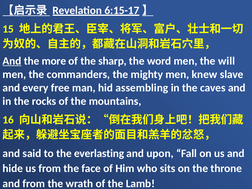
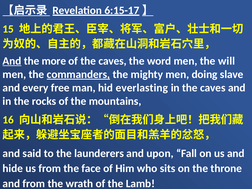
of the sharp: sharp -> caves (112, 61)
commanders underline: none -> present (78, 74)
knew: knew -> doing (205, 74)
assembling: assembling -> everlasting (142, 88)
everlasting: everlasting -> launderers (99, 153)
